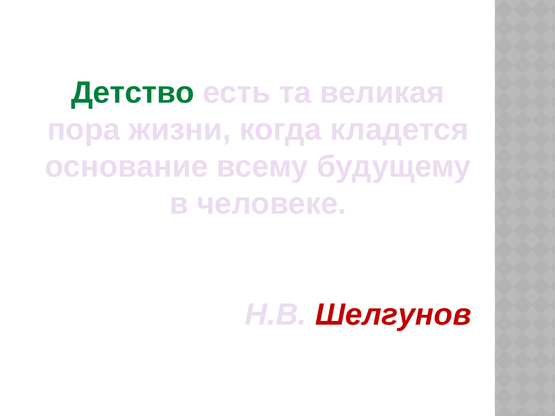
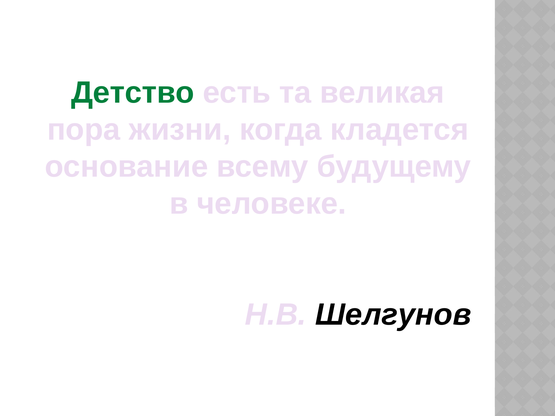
Шелгунов colour: red -> black (393, 315)
